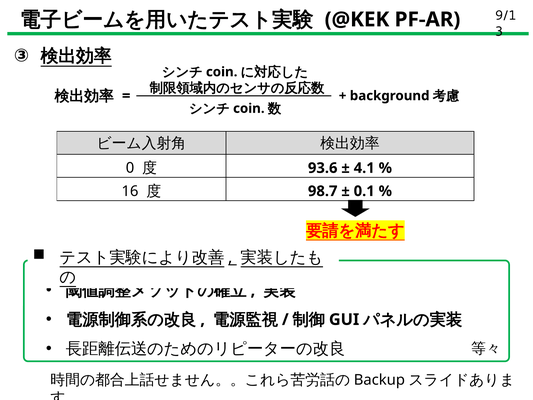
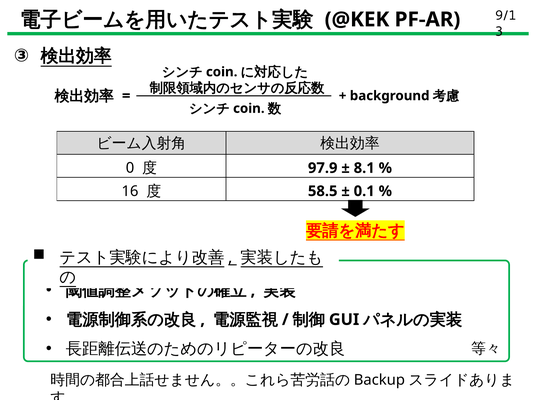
93.6: 93.6 -> 97.9 (323, 168)
4.1: 4.1 -> 8.1 (364, 168)
98.7: 98.7 -> 58.5 (323, 191)
